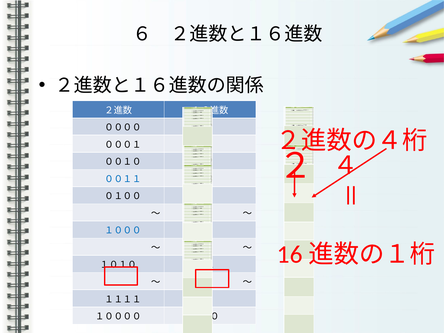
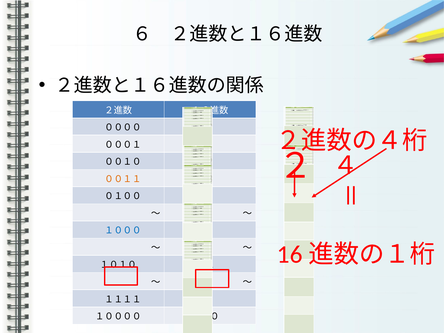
００１１ colour: blue -> orange (123, 179)
